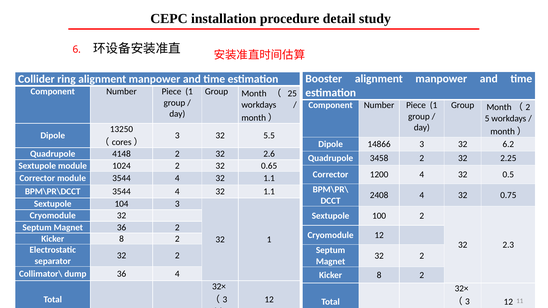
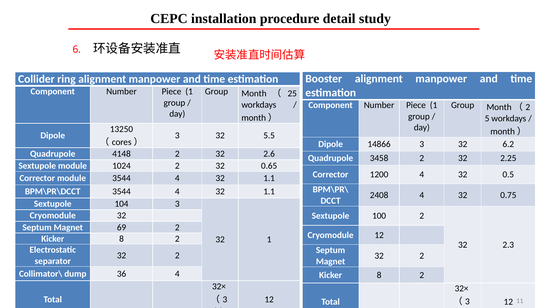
Magnet 36: 36 -> 69 (122, 228)
